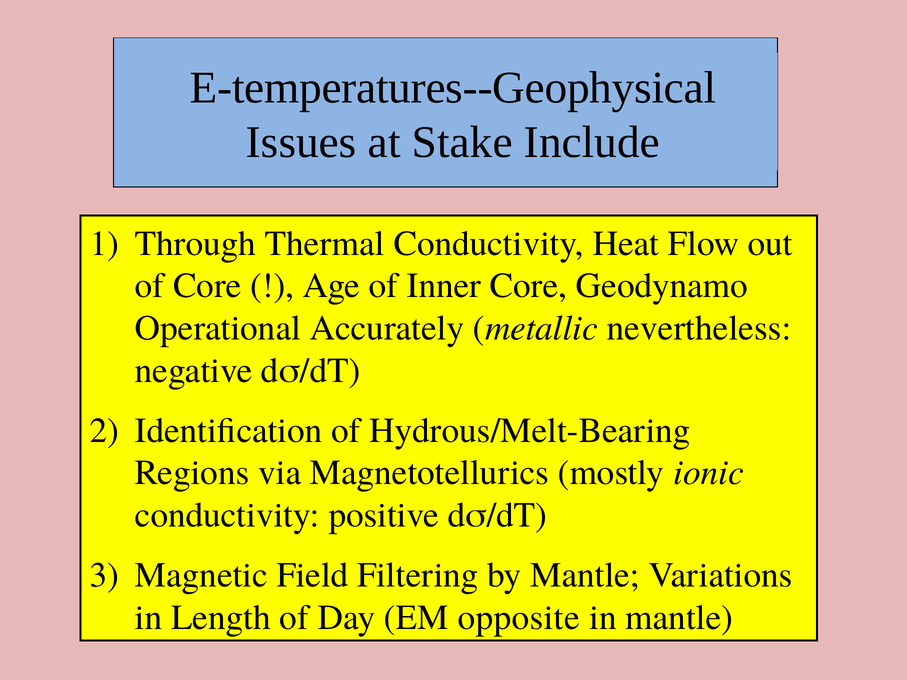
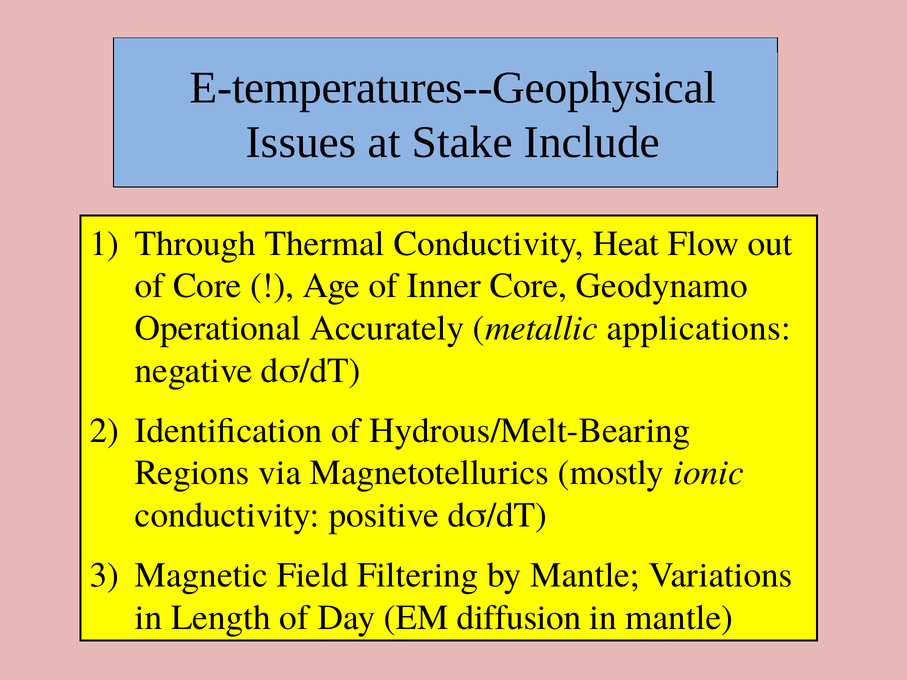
nevertheless: nevertheless -> applications (699, 328)
opposite: opposite -> diffusion (519, 618)
